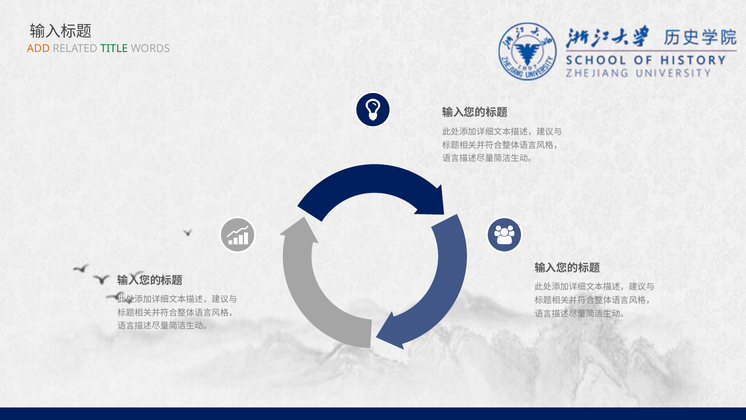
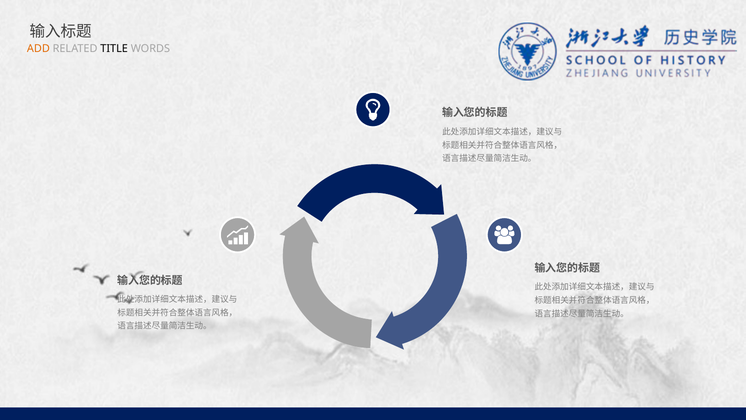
TITLE colour: green -> black (114, 49)
